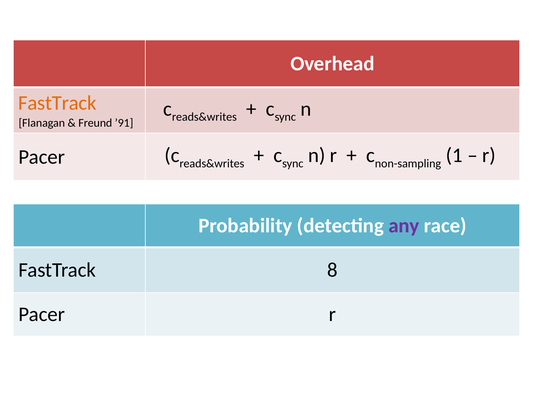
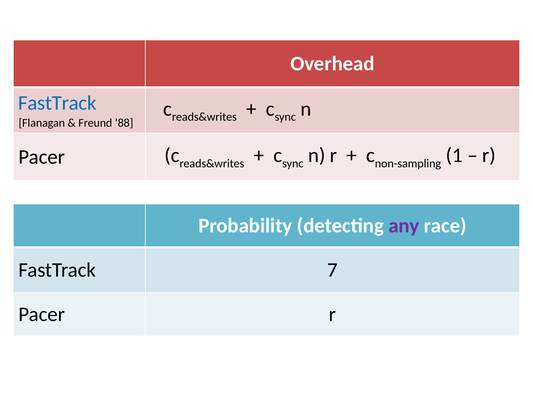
FastTrack colour: orange -> blue (57, 103)
’91: ’91 -> ’88 (124, 123)
8: 8 -> 7 (333, 271)
